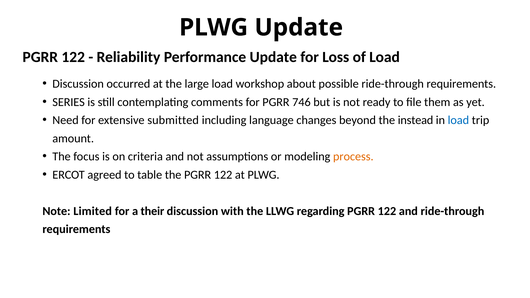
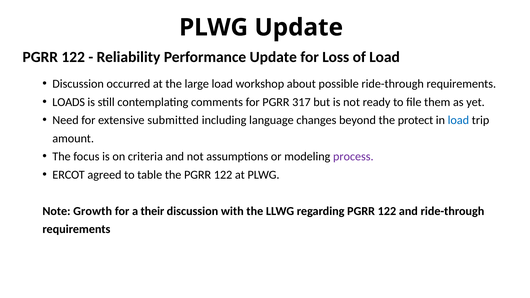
SERIES: SERIES -> LOADS (69, 102)
746: 746 -> 317 (301, 102)
instead: instead -> protect (416, 120)
process colour: orange -> purple (353, 157)
Limited: Limited -> Growth (93, 211)
